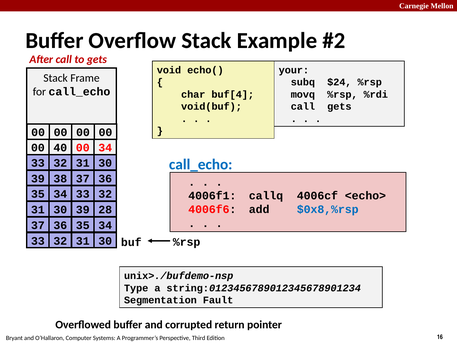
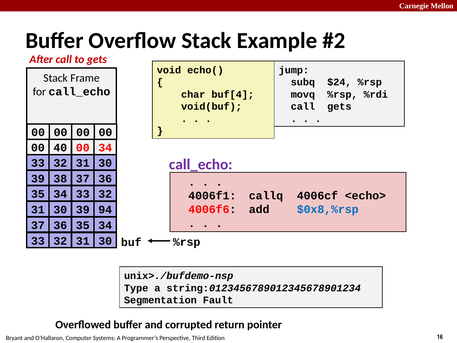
your: your -> jump (294, 70)
call_echo colour: blue -> purple (201, 164)
28: 28 -> 94 (105, 210)
